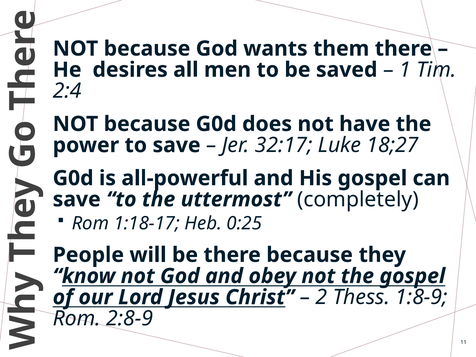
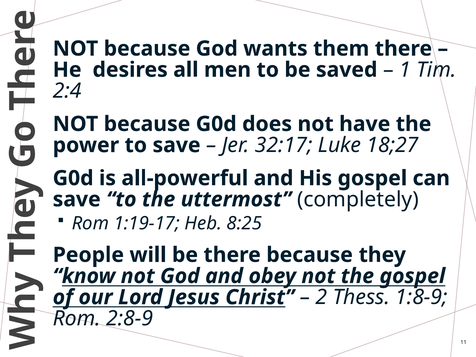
1:18-17: 1:18-17 -> 1:19-17 (147, 223)
0:25: 0:25 -> 8:25 (244, 223)
